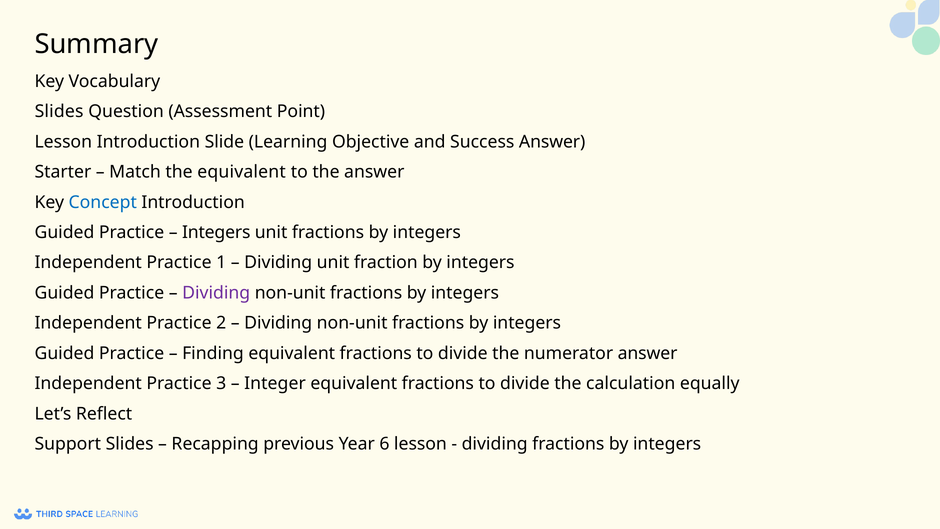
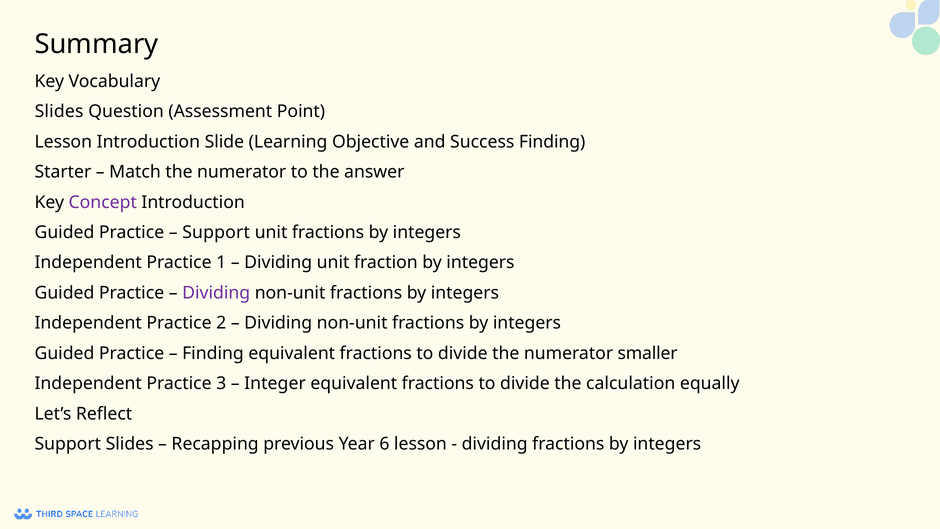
Success Answer: Answer -> Finding (552, 142)
Match the equivalent: equivalent -> numerator (242, 172)
Concept colour: blue -> purple (103, 202)
Integers: Integers -> Support (216, 232)
numerator answer: answer -> smaller (648, 353)
